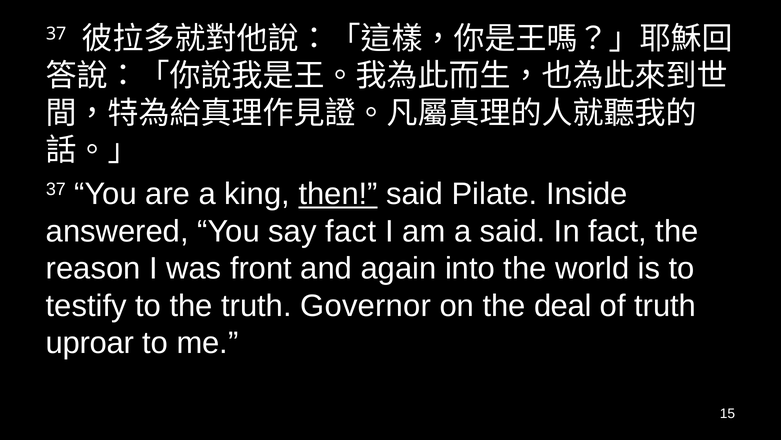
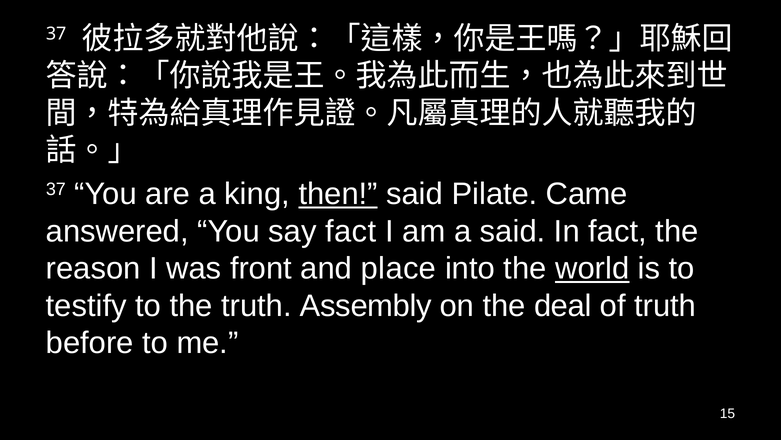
Inside: Inside -> Came (587, 194)
again: again -> place (398, 268)
world underline: none -> present (592, 268)
Governor: Governor -> Assembly (366, 305)
uproar: uproar -> before (90, 343)
